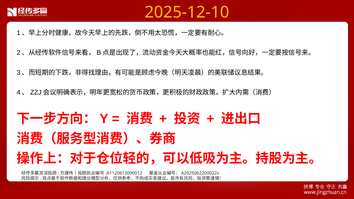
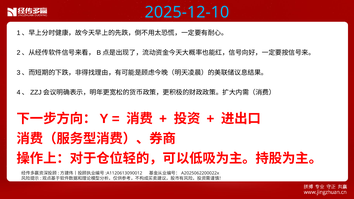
2025-12-10 colour: yellow -> light blue (187, 12)
